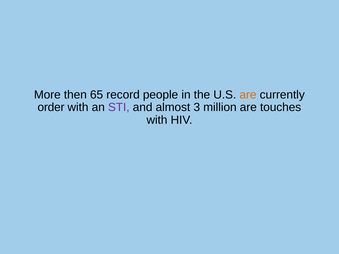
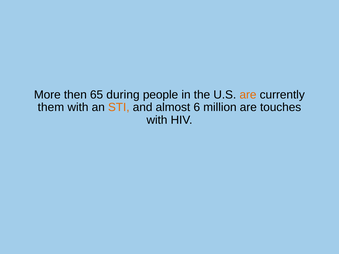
record: record -> during (123, 95)
order: order -> them (51, 107)
STI colour: purple -> orange (119, 107)
3: 3 -> 6 (197, 107)
